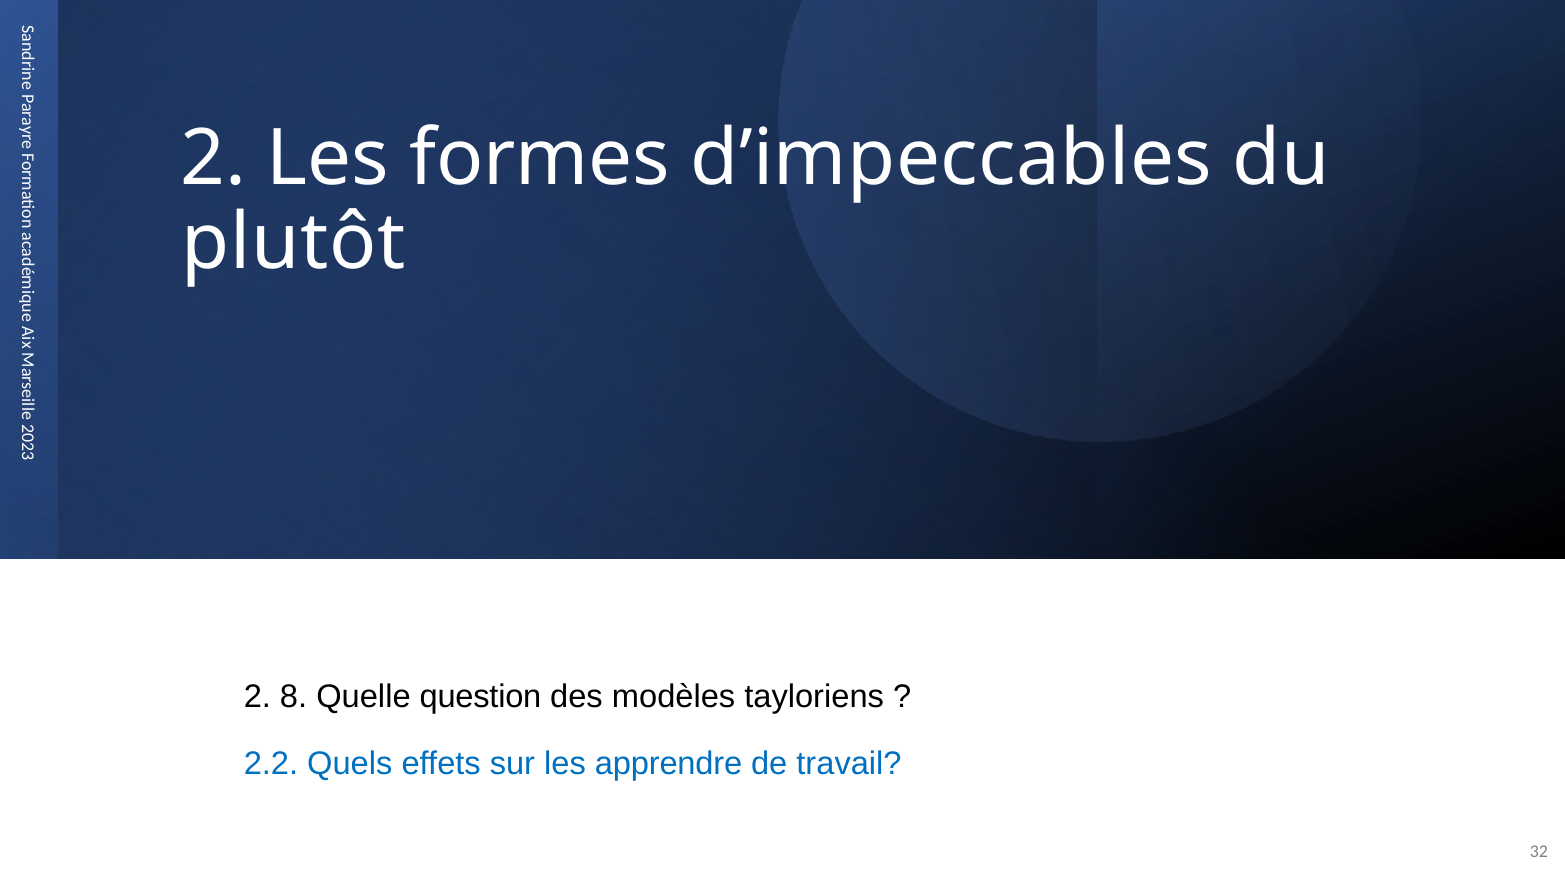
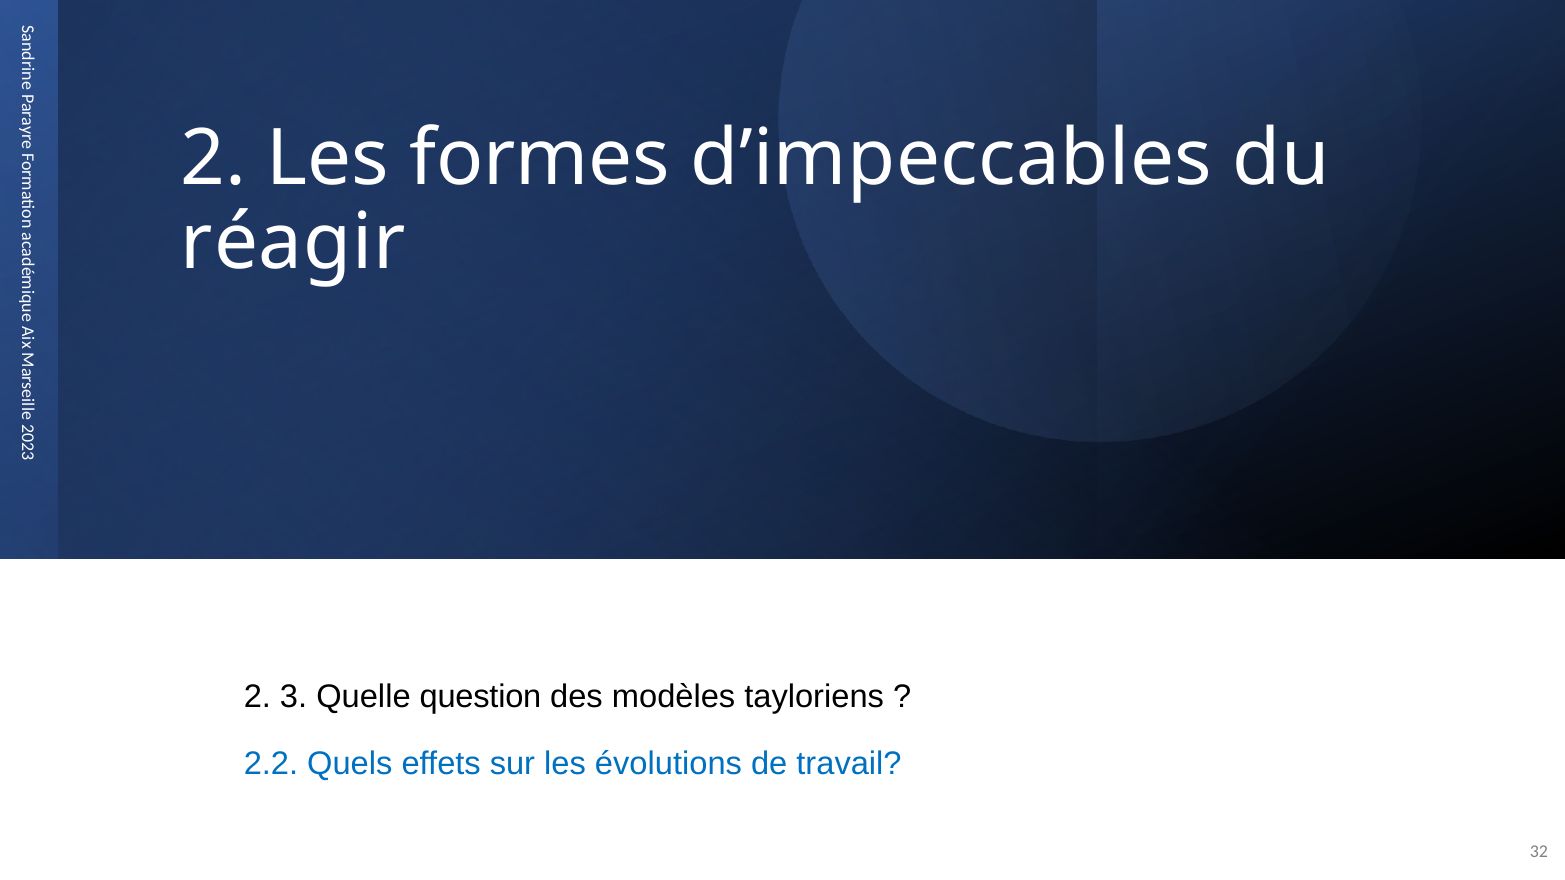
plutôt: plutôt -> réagir (293, 243)
8: 8 -> 3 (294, 697)
apprendre: apprendre -> évolutions (668, 764)
